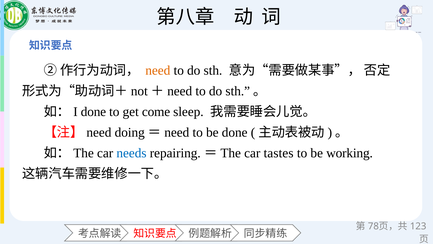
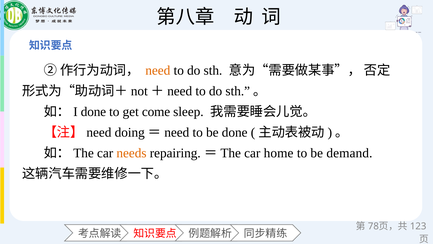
needs colour: blue -> orange (131, 153)
tastes: tastes -> home (279, 153)
working: working -> demand (349, 153)
